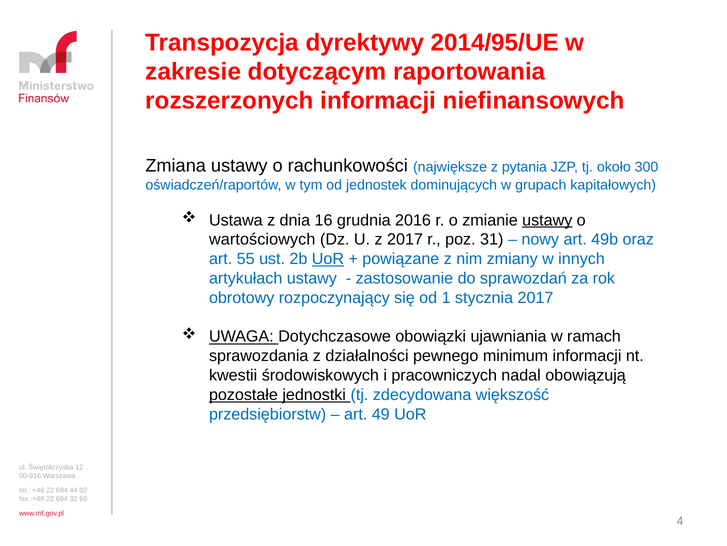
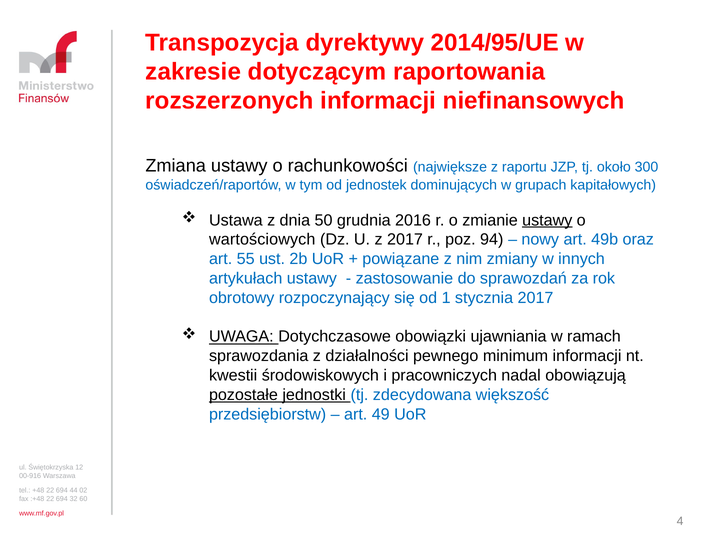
pytania: pytania -> raportu (524, 167)
16: 16 -> 50 (324, 220)
31: 31 -> 94 (492, 239)
UoR underline: present -> none (328, 259)
